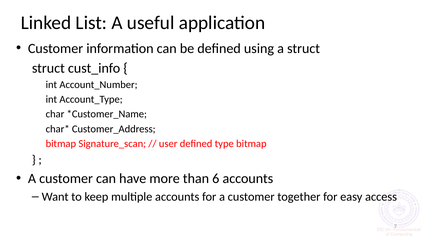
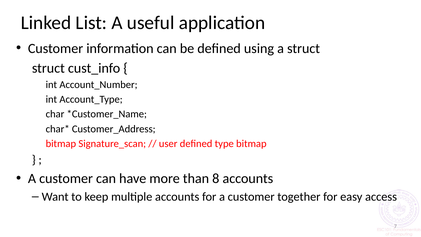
6: 6 -> 8 (216, 179)
